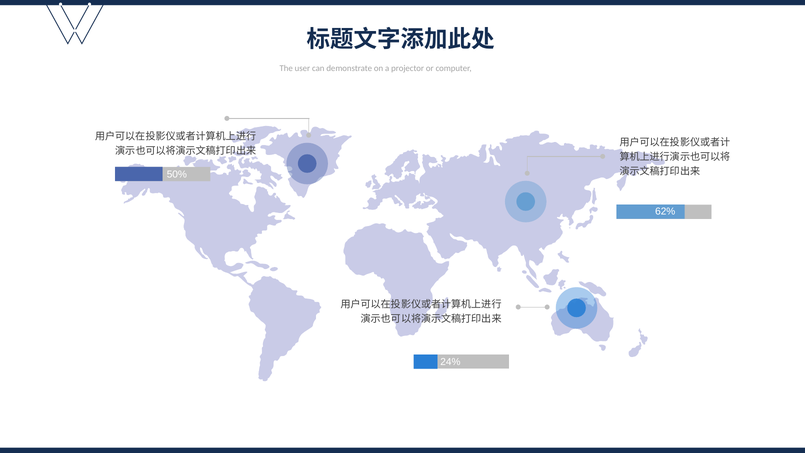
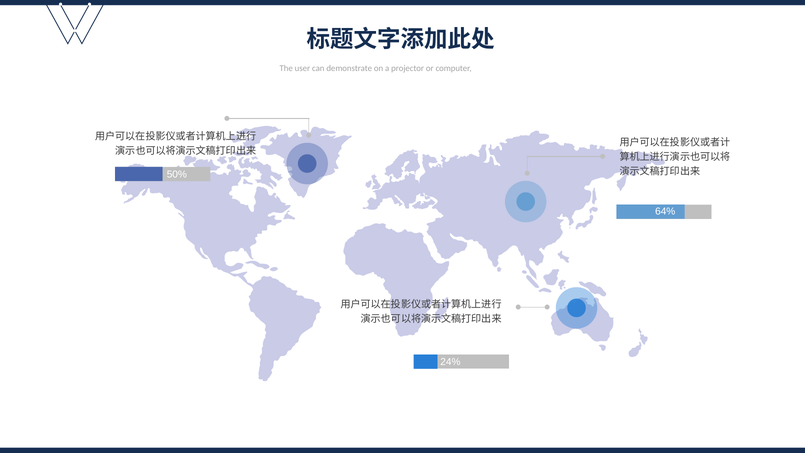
62%: 62% -> 64% (665, 211)
